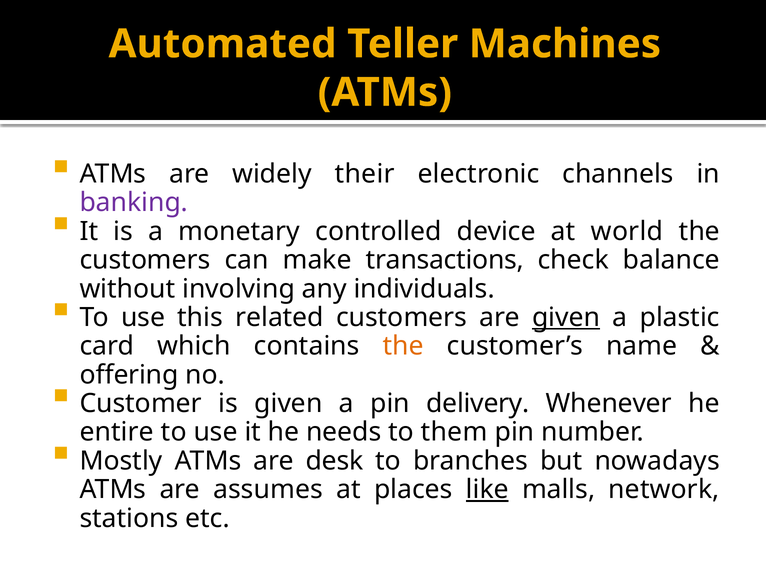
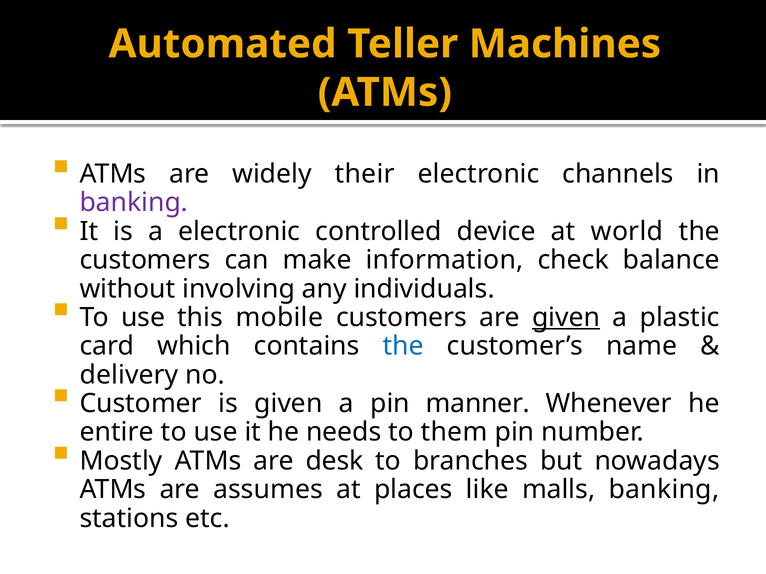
a monetary: monetary -> electronic (239, 232)
transactions: transactions -> information (445, 260)
related: related -> mobile (279, 318)
the colour: orange -> blue (403, 346)
offering: offering -> delivery (129, 375)
delivery: delivery -> manner (478, 404)
like underline: present -> none (487, 490)
malls network: network -> banking (664, 490)
